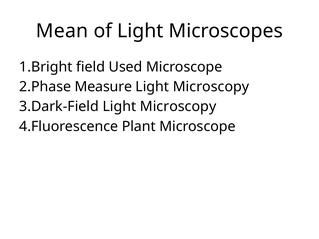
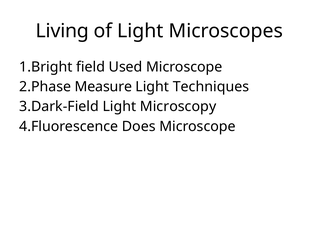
Mean: Mean -> Living (62, 31)
Microscopy: Microscopy -> Techniques (211, 87)
Plant: Plant -> Does (139, 126)
